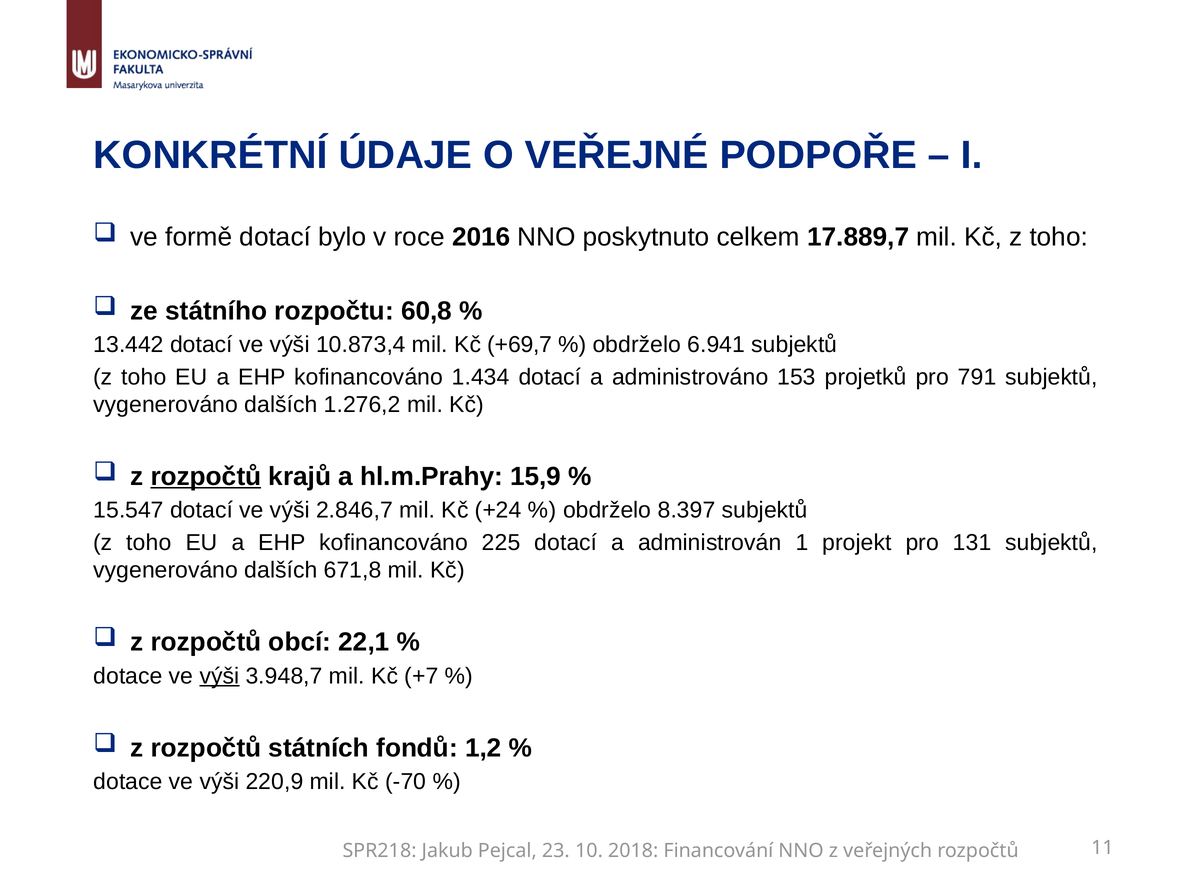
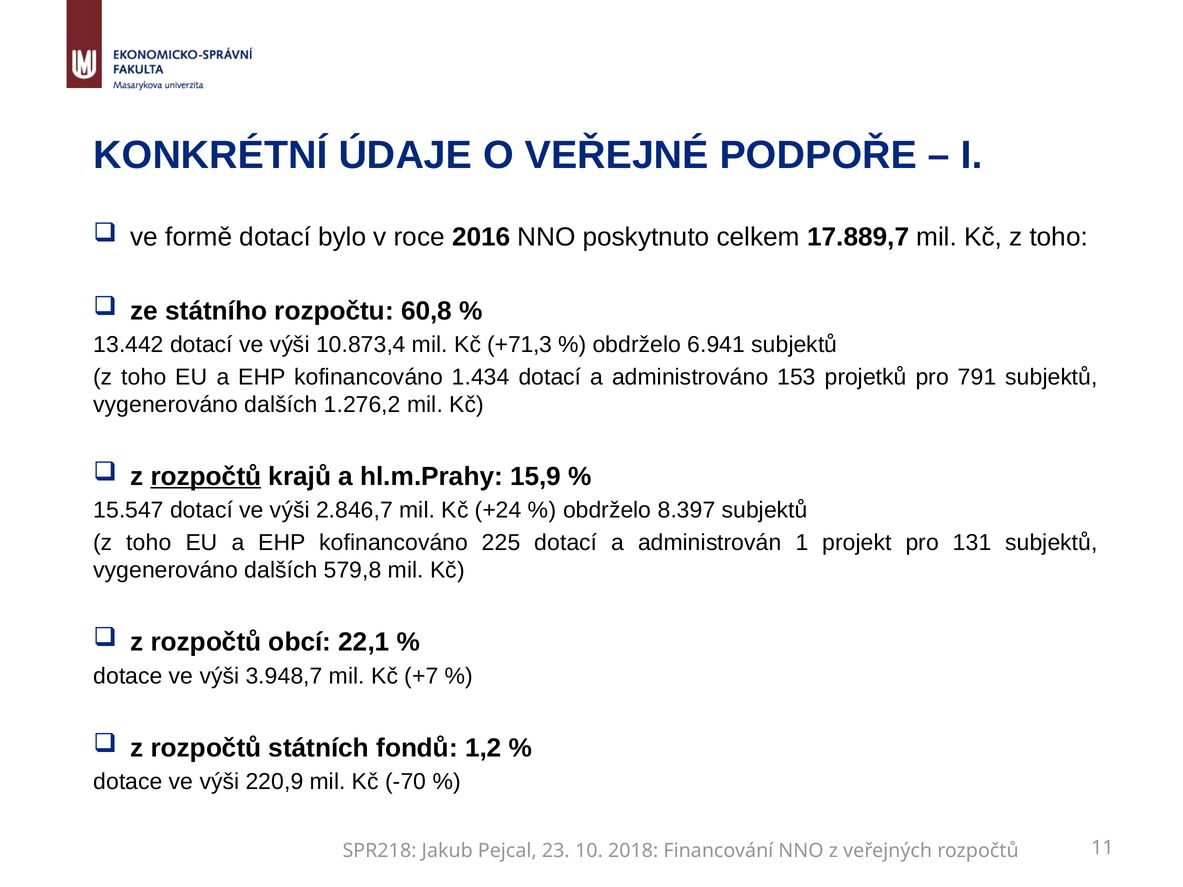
+69,7: +69,7 -> +71,3 (520, 345)
671,8: 671,8 -> 579,8 (353, 570)
výši underline: present -> none (219, 676)
